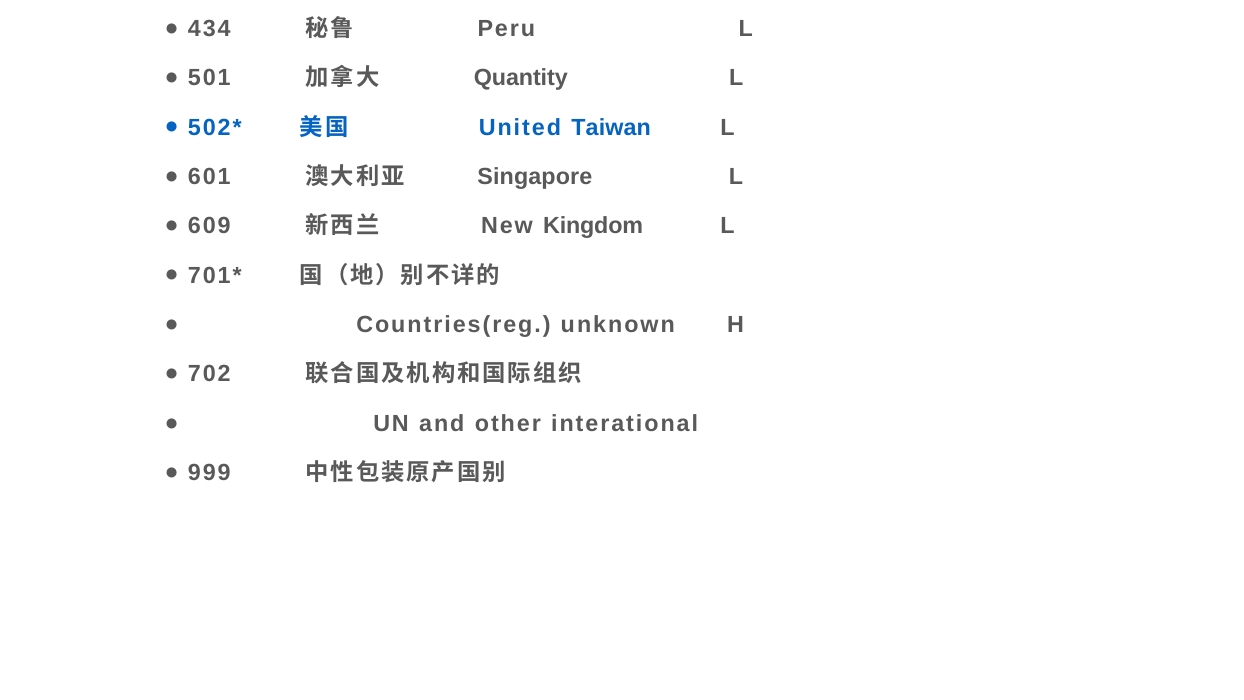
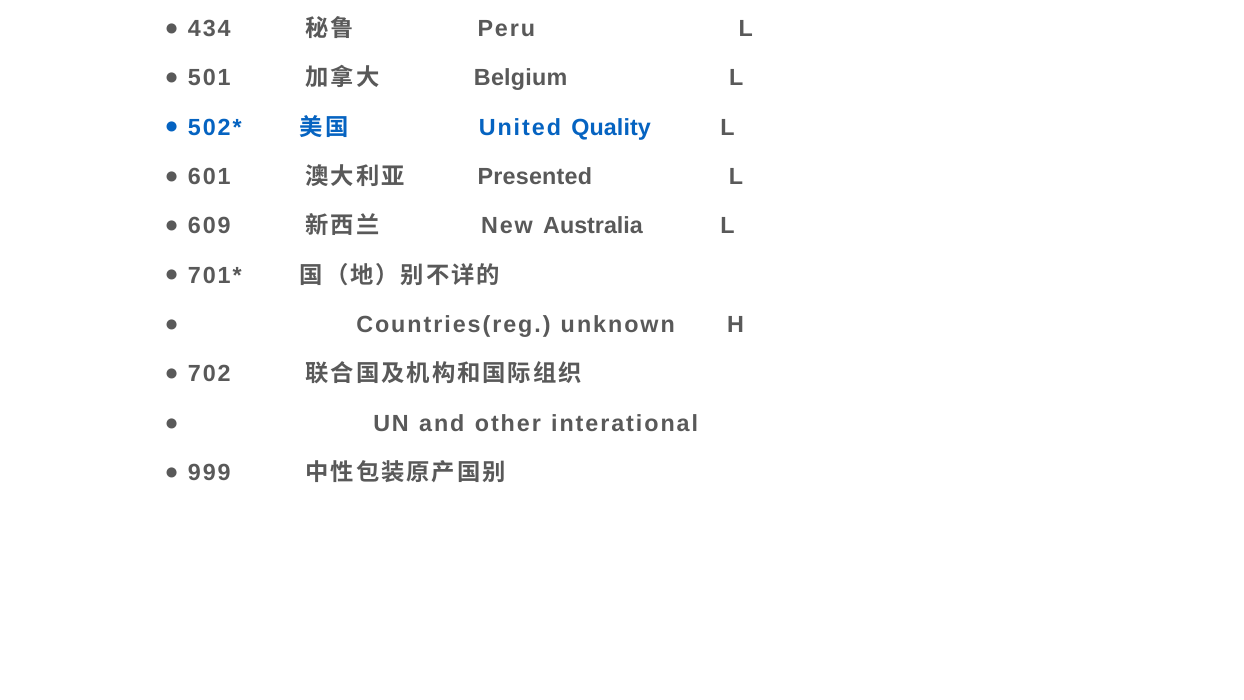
Quantity: Quantity -> Belgium (521, 78)
Taiwan: Taiwan -> Quality (611, 127)
Singapore: Singapore -> Presented (535, 177)
Kingdom: Kingdom -> Australia (593, 226)
